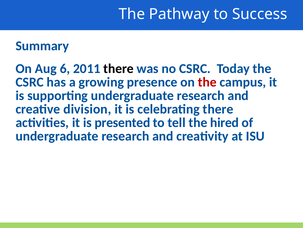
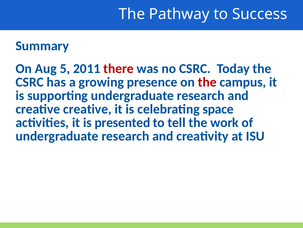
6: 6 -> 5 (65, 68)
there colour: black -> red (119, 68)
creative division: division -> creative (87, 109)
celebrating there: there -> space (218, 109)
hired: hired -> work (225, 122)
